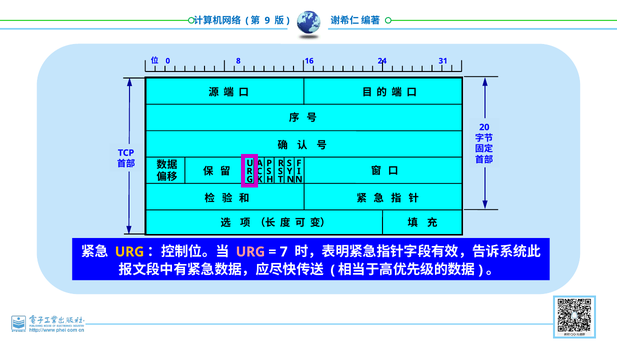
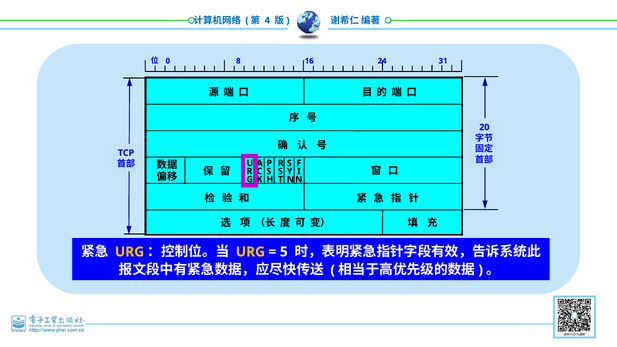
9: 9 -> 4 (267, 20)
URG colour: pink -> yellow (250, 252)
7: 7 -> 5 (284, 252)
